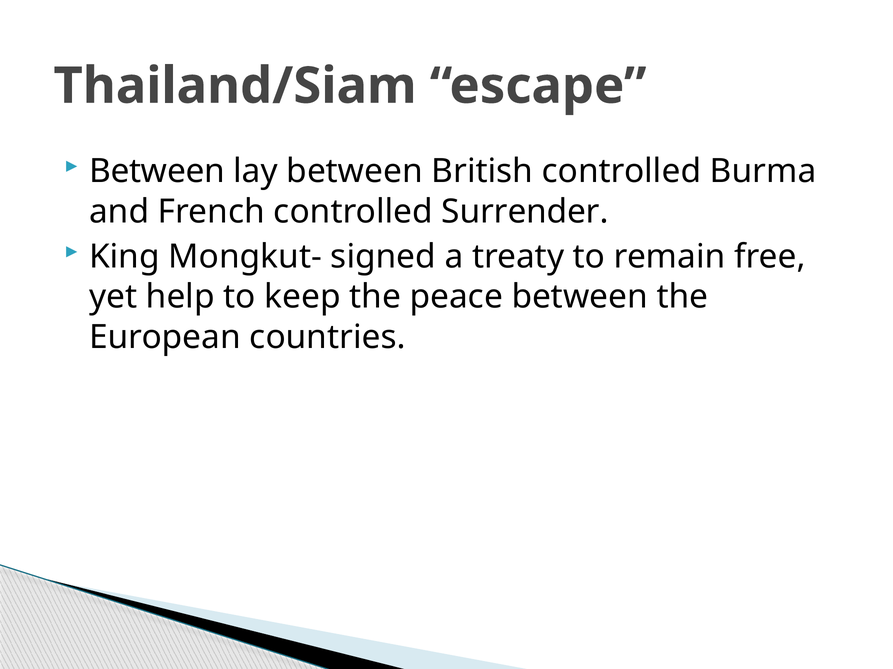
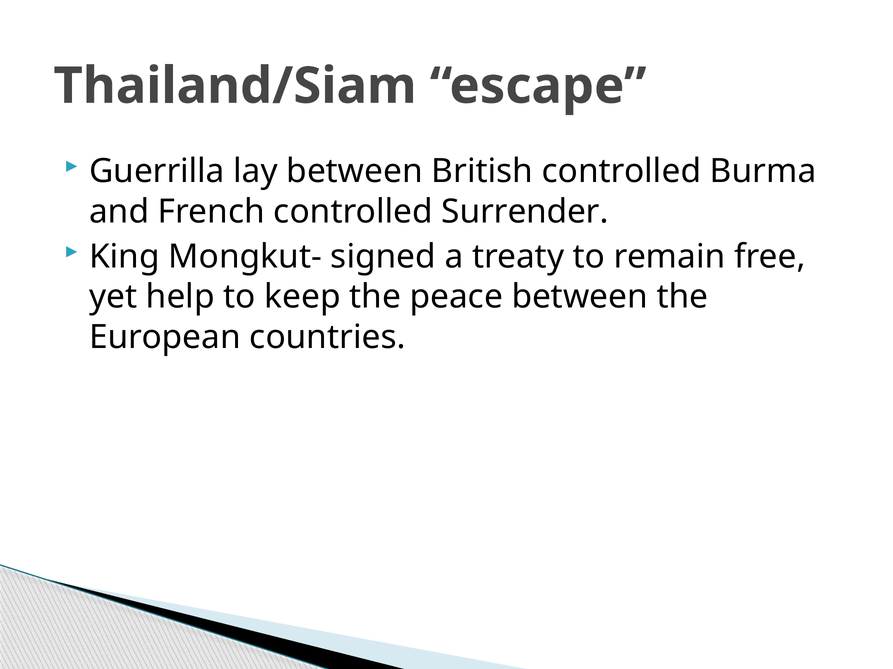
Between: Between -> Guerrilla (157, 172)
